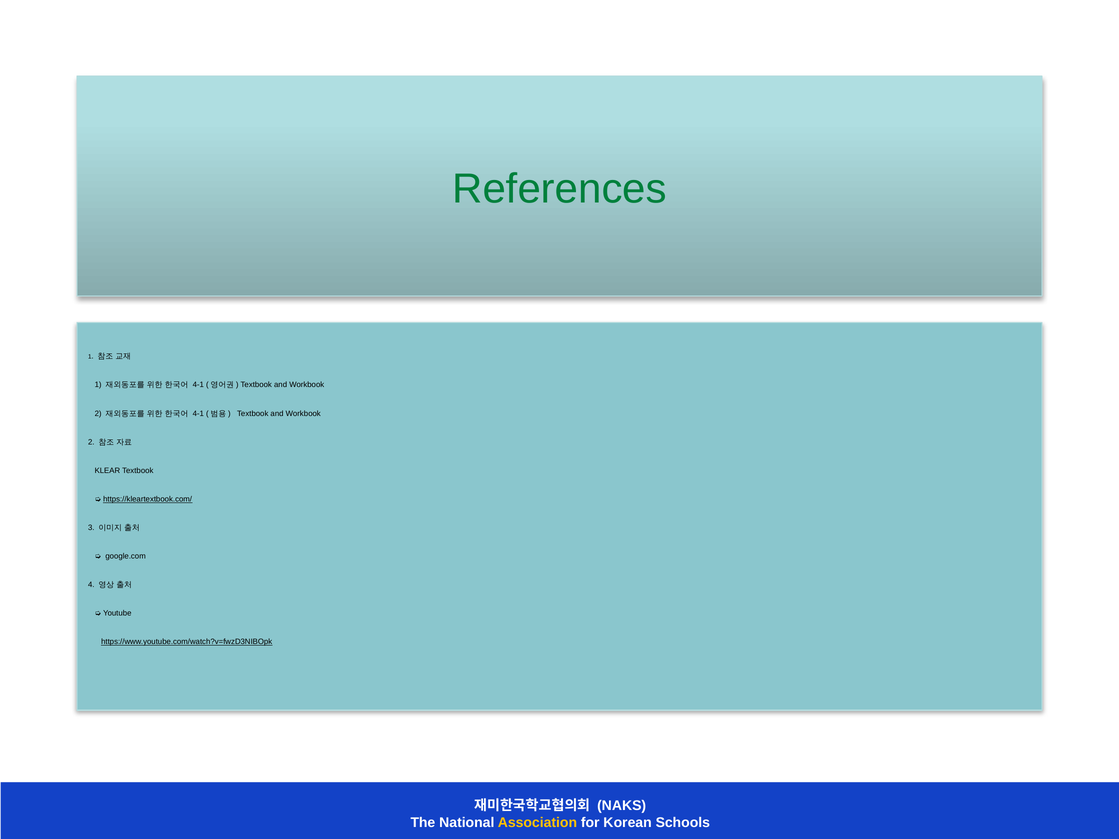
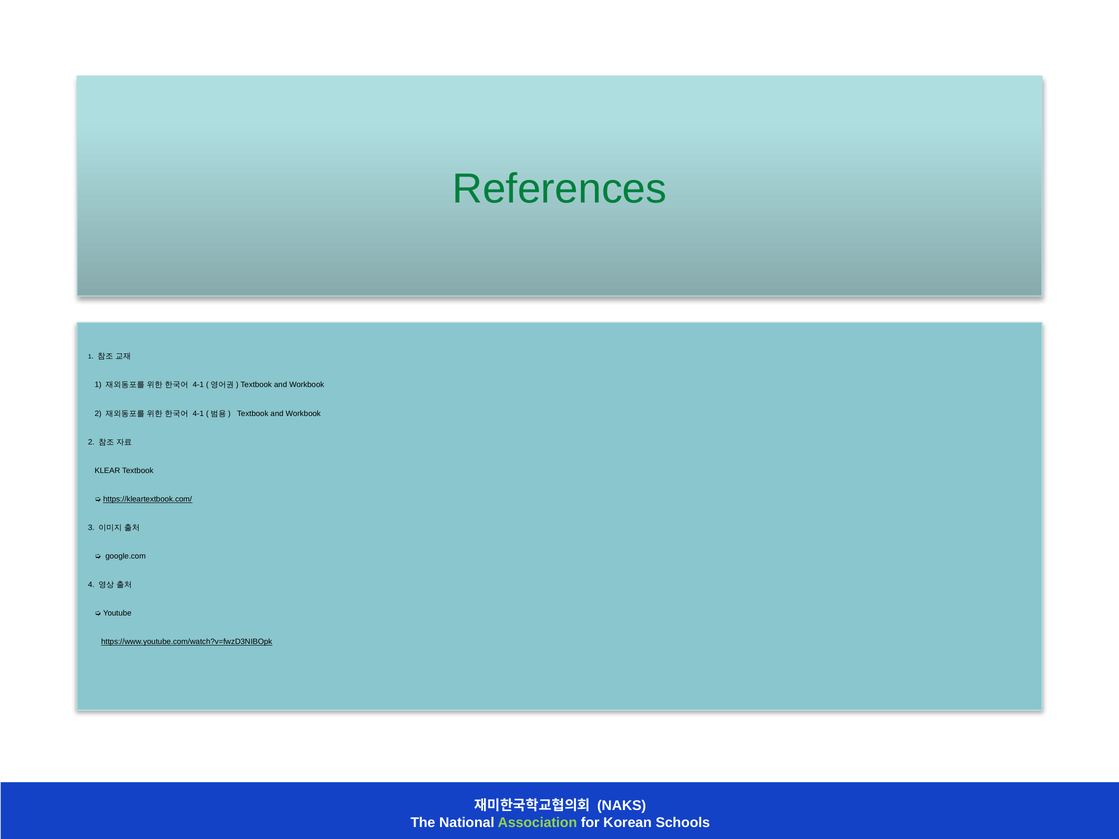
Association colour: yellow -> light green (537, 823)
